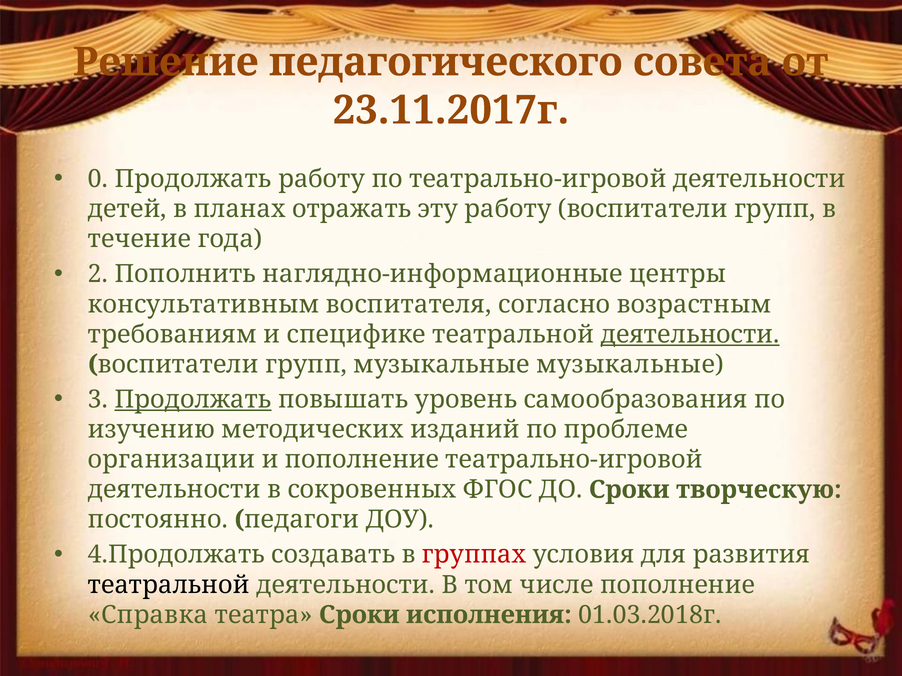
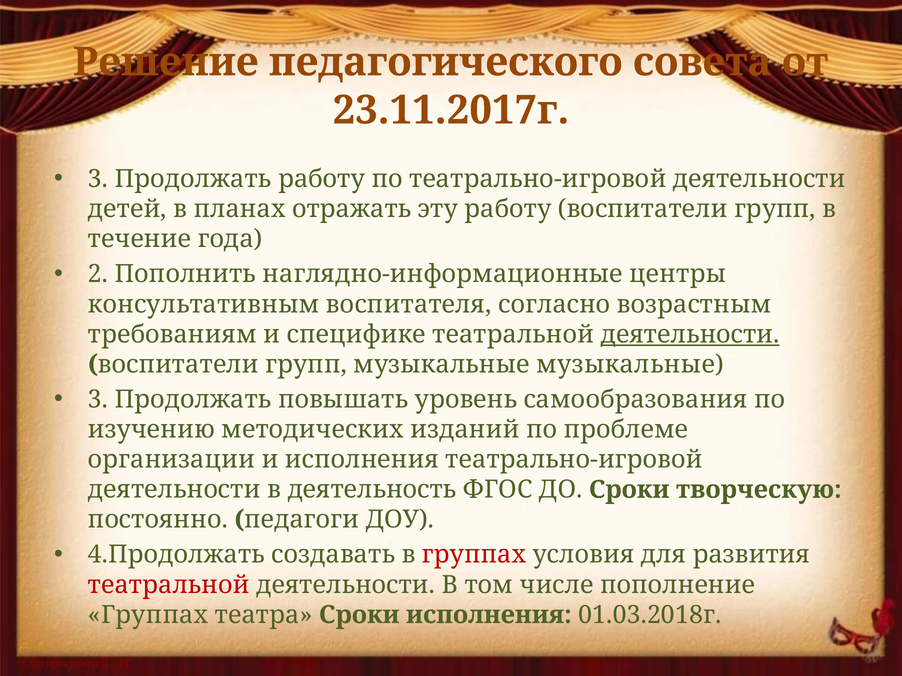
0: 0 -> 3 (98, 179)
Продолжать underline: present -> none (193, 400)
и пополнение: пополнение -> исполнения (362, 460)
сокровенных: сокровенных -> деятельность (372, 490)
театральной colour: black -> red (169, 585)
Справка: Справка -> Группах (148, 615)
